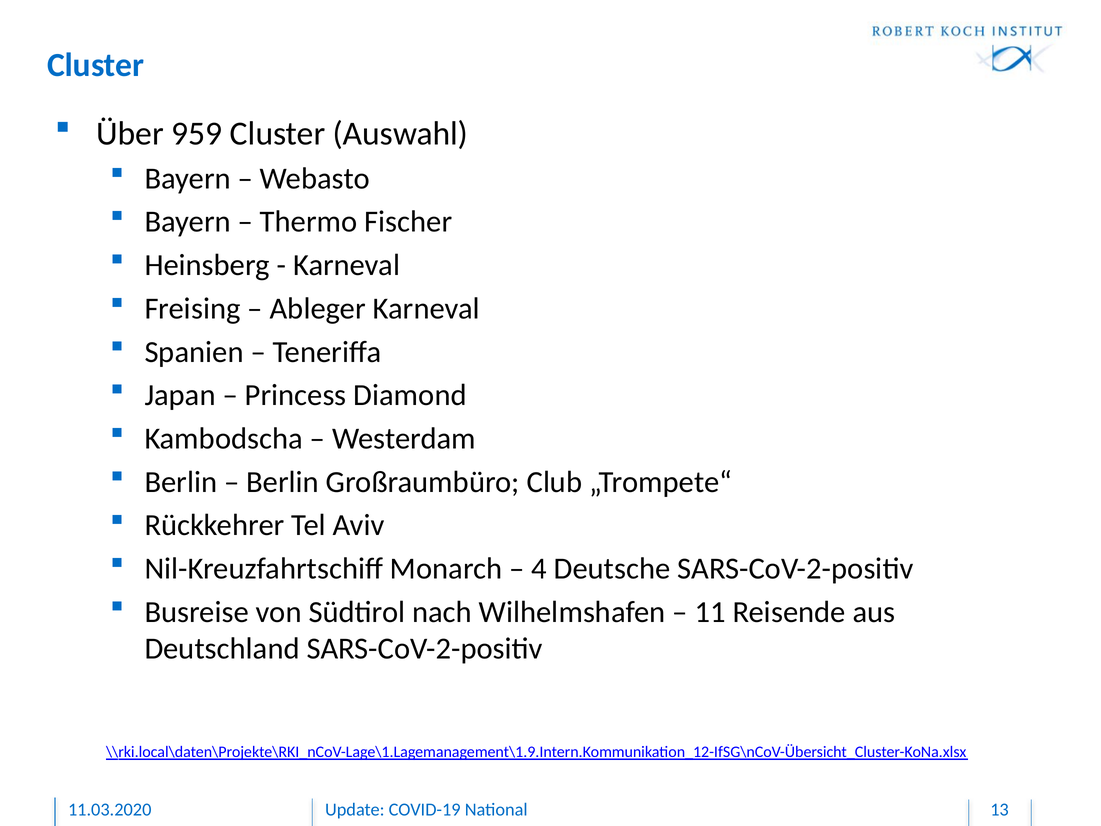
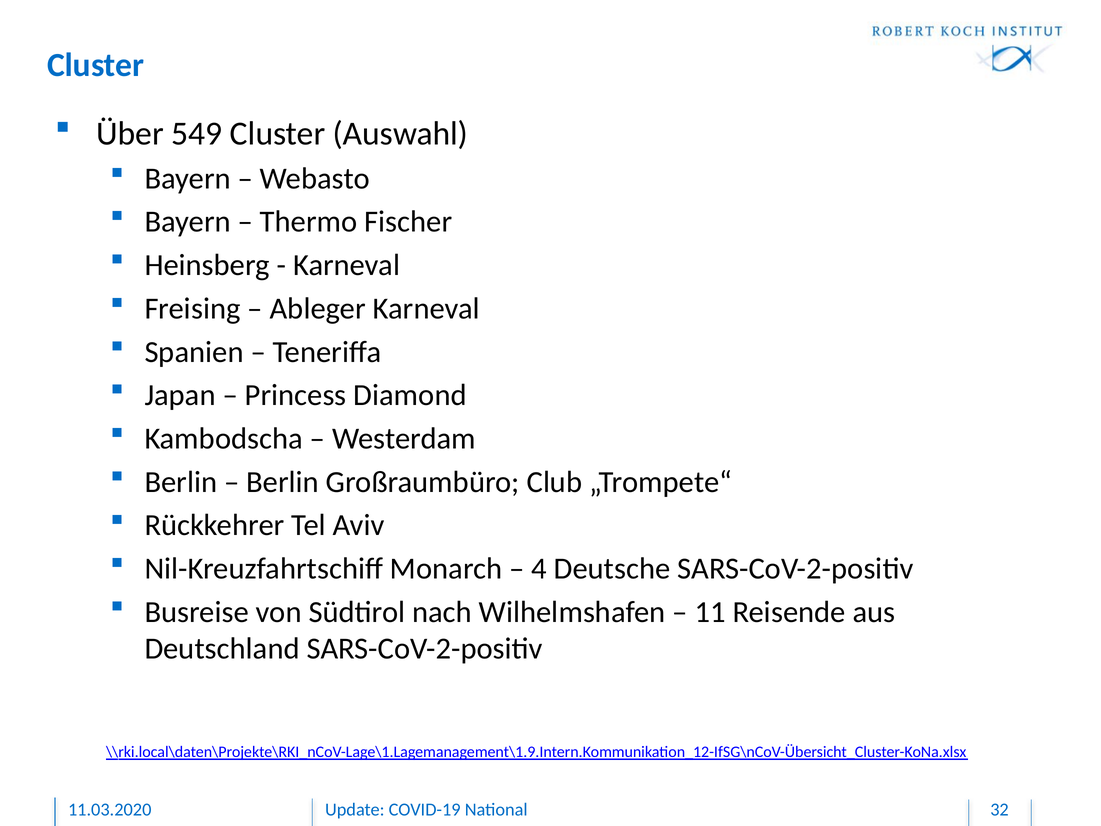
959: 959 -> 549 (197, 133)
13: 13 -> 32 (1000, 810)
